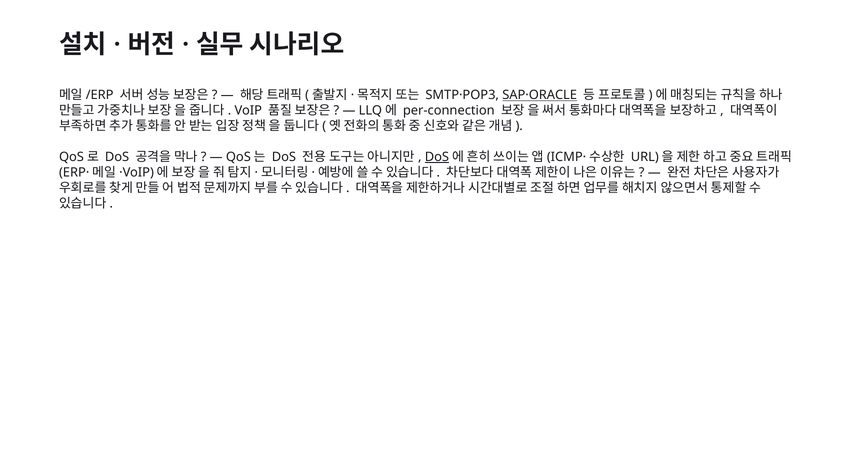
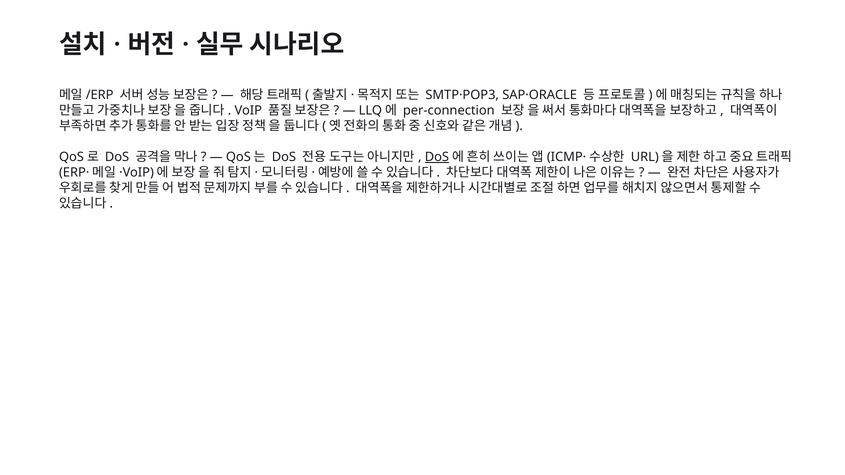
SAP·ORACLE underline: present -> none (540, 95)
